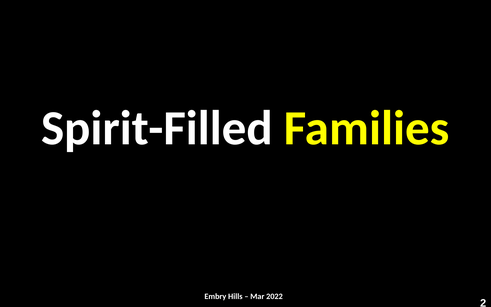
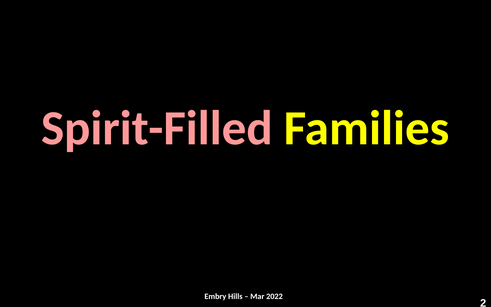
Spirit-Filled colour: white -> pink (157, 128)
